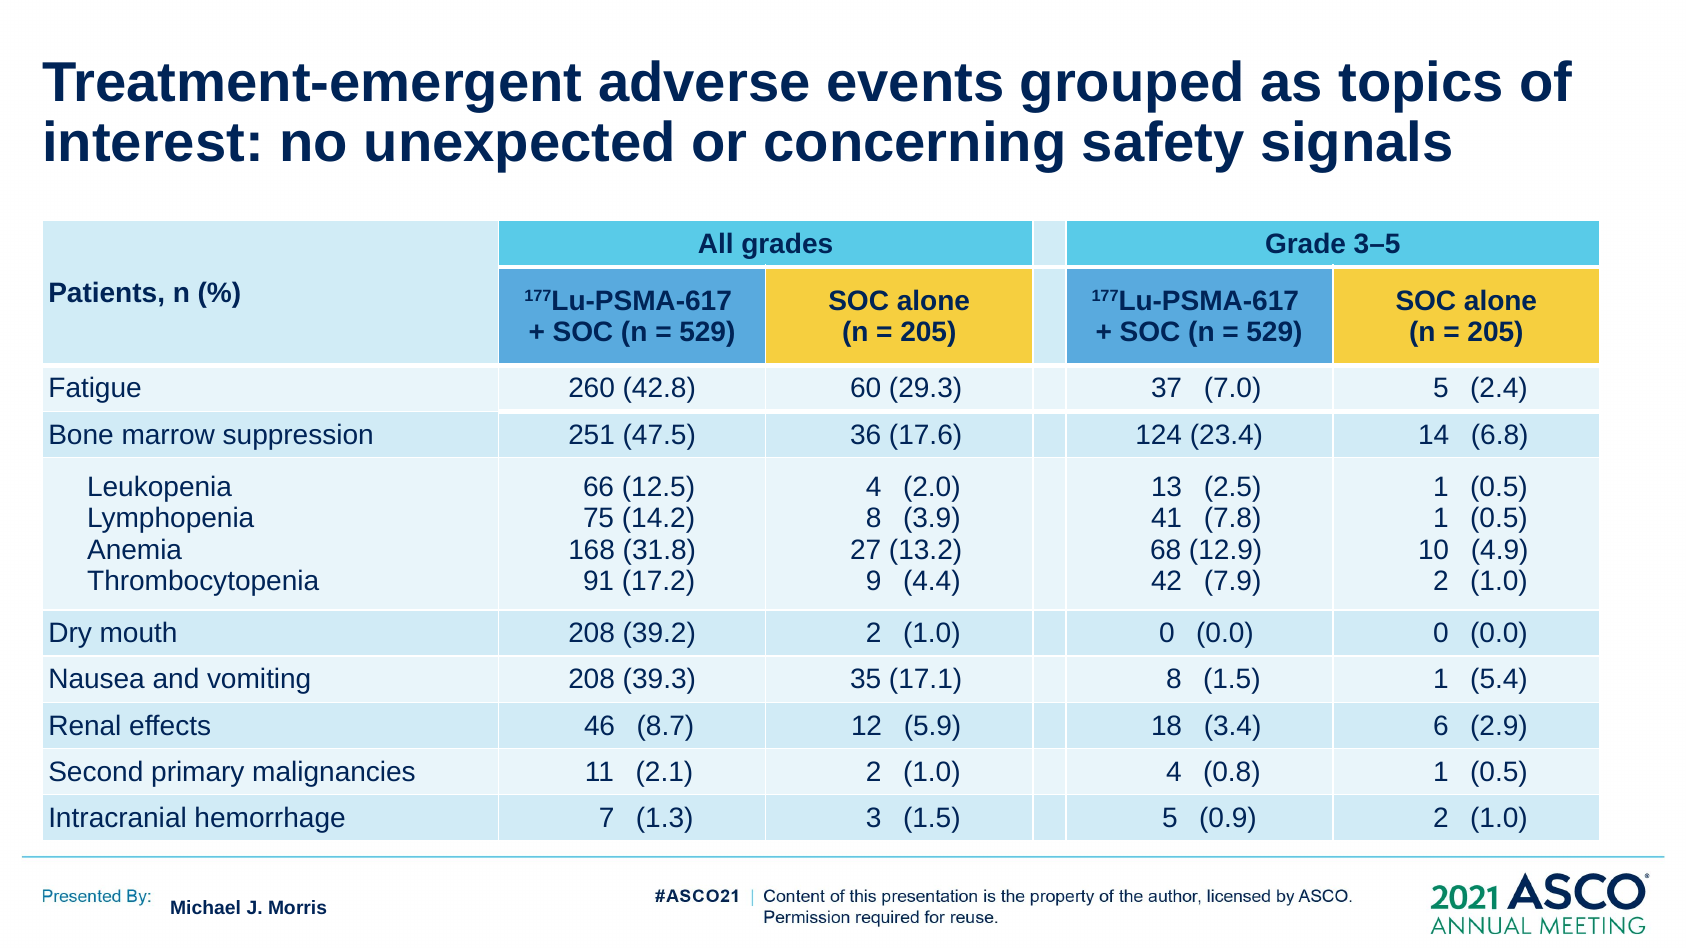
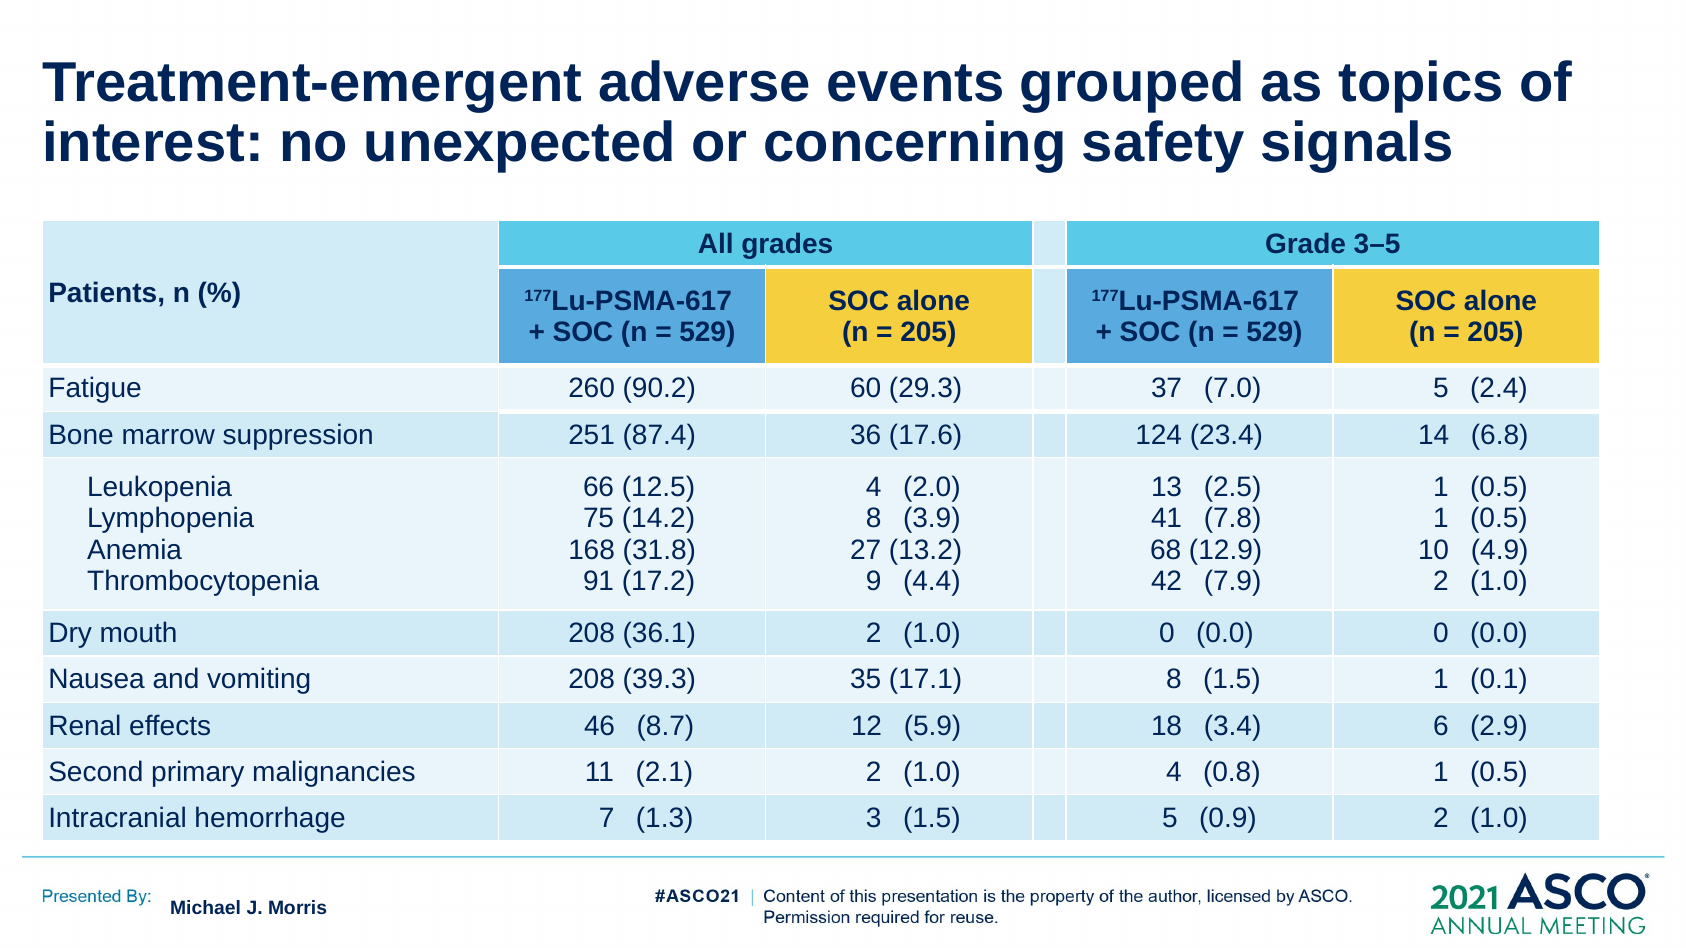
42.8: 42.8 -> 90.2 (659, 389)
47.5: 47.5 -> 87.4 (659, 435)
39.2: 39.2 -> 36.1 (659, 634)
5.4: 5.4 -> 0.1 (1499, 680)
